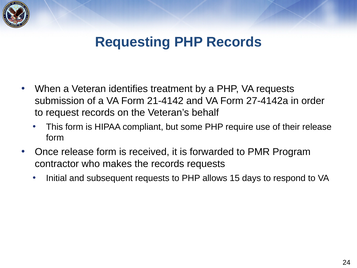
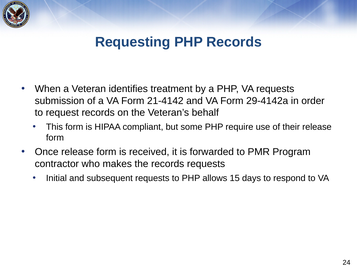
27-4142a: 27-4142a -> 29-4142a (267, 101)
